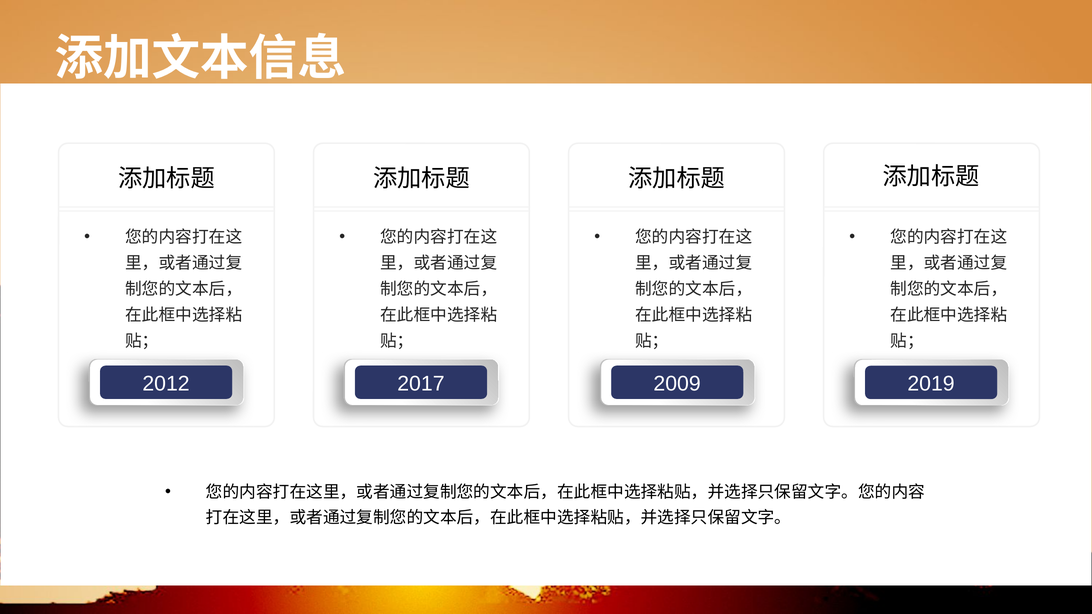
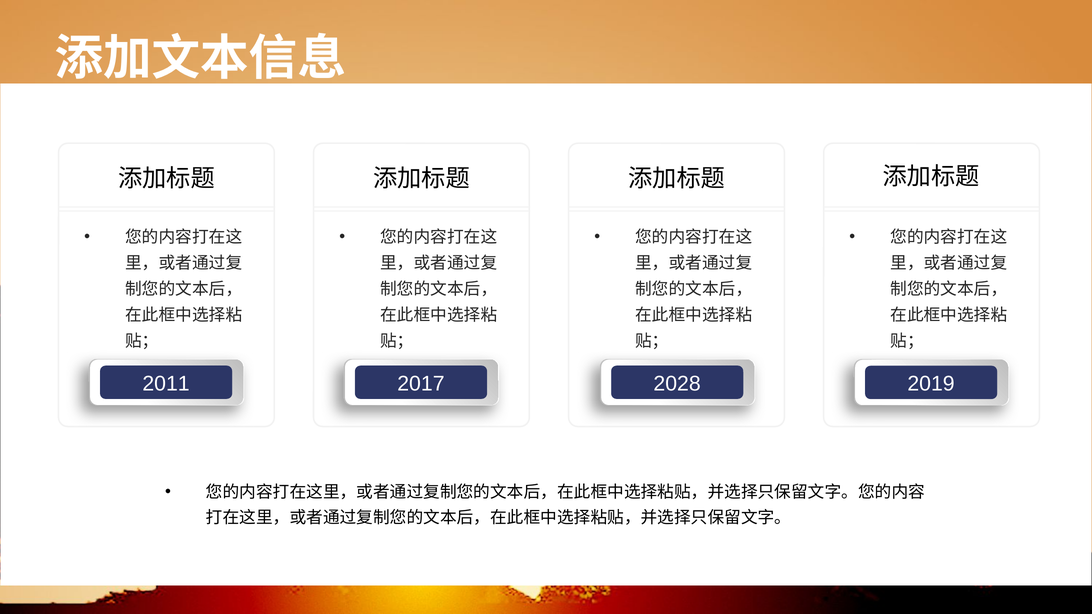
2012: 2012 -> 2011 (166, 384)
2009: 2009 -> 2028 (677, 384)
